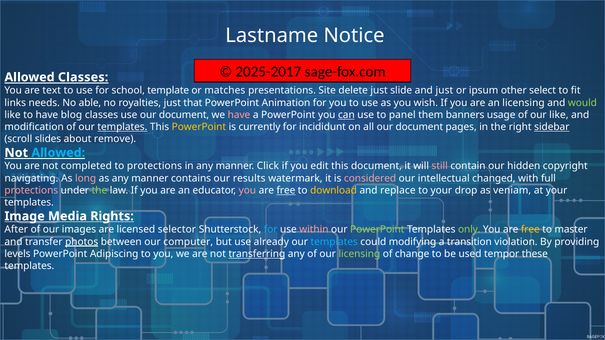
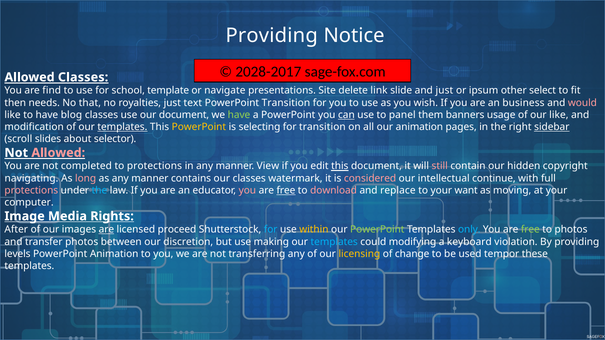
Lastname: Lastname -> Providing (272, 36)
2025-2017: 2025-2017 -> 2028-2017 (268, 72)
text: text -> find (52, 91)
matches: matches -> navigate (225, 91)
delete just: just -> link (379, 91)
links: links -> then (15, 103)
able: able -> that (90, 103)
that: that -> text (193, 103)
PowerPoint Animation: Animation -> Transition (286, 103)
an licensing: licensing -> business (523, 103)
would colour: light green -> pink (582, 103)
have colour: pink -> light green (239, 115)
currently: currently -> selecting (259, 127)
for incididunt: incididunt -> transition (322, 127)
all our document: document -> animation (419, 127)
remove: remove -> selector (115, 139)
Allowed colour: light blue -> pink (58, 153)
Click: Click -> View (268, 166)
this underline: none -> present (340, 166)
our results: results -> classes (249, 178)
changed: changed -> continue (494, 178)
the colour: light green -> light blue (99, 190)
download colour: yellow -> pink (334, 190)
drop: drop -> want (466, 190)
veniam: veniam -> moving (512, 190)
templates: templates -> computer (29, 203)
are underline: none -> present (106, 230)
selector: selector -> proceed (177, 230)
within colour: pink -> yellow (314, 230)
only colour: light green -> light blue (469, 230)
free colour: yellow -> light green (530, 230)
to master: master -> photos (571, 230)
photos underline: present -> none (82, 242)
computer: computer -> discretion (188, 242)
already: already -> making (271, 242)
transition: transition -> keyboard (469, 242)
PowerPoint Adipiscing: Adipiscing -> Animation (114, 254)
transferring underline: present -> none (257, 254)
licensing colour: light green -> yellow (359, 254)
